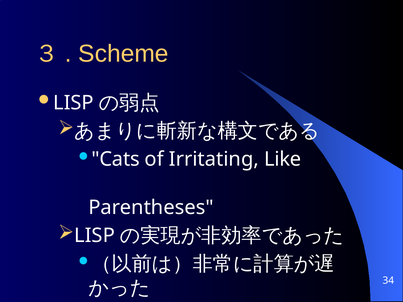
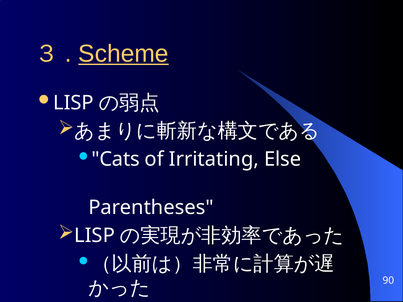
Scheme underline: none -> present (123, 54)
Like: Like -> Else (283, 159)
34: 34 -> 90 (388, 281)
